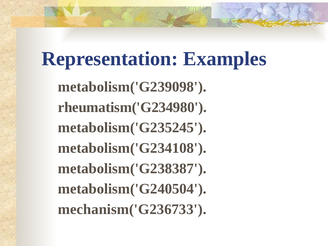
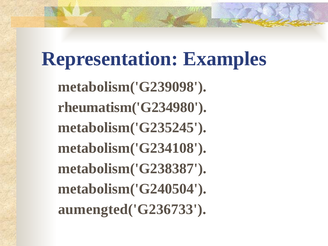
mechanism('G236733: mechanism('G236733 -> aumengted('G236733 (132, 209)
